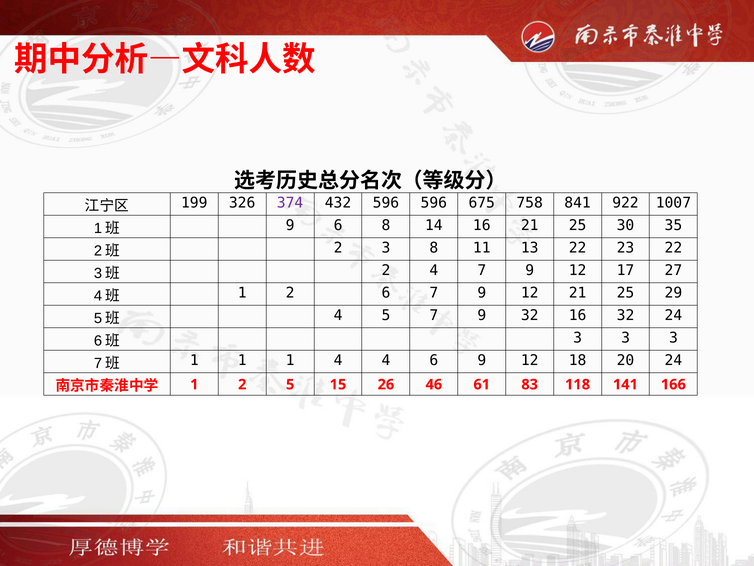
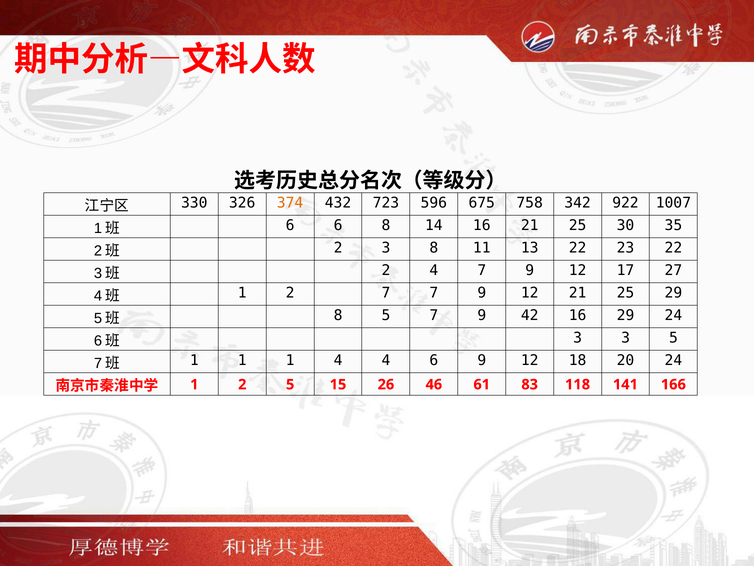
199: 199 -> 330 (194, 202)
374 colour: purple -> orange (290, 202)
432 596: 596 -> 723 (386, 202)
841: 841 -> 342 (578, 202)
9: 9 -> 6 (290, 225)
2 6: 6 -> 7 (386, 292)
4: 4 -> 8 (338, 315)
9 32: 32 -> 42 (530, 315)
16 32: 32 -> 29 (626, 315)
3 3 3: 3 -> 5 (673, 337)
